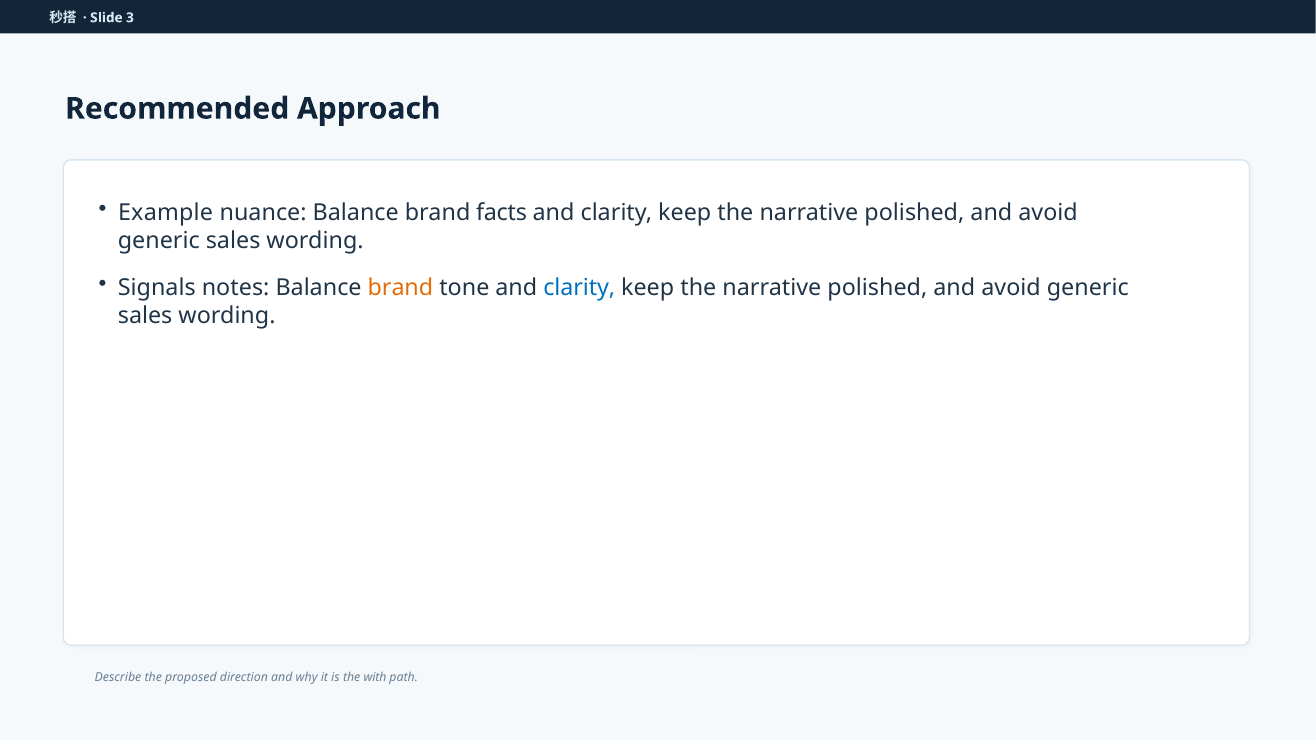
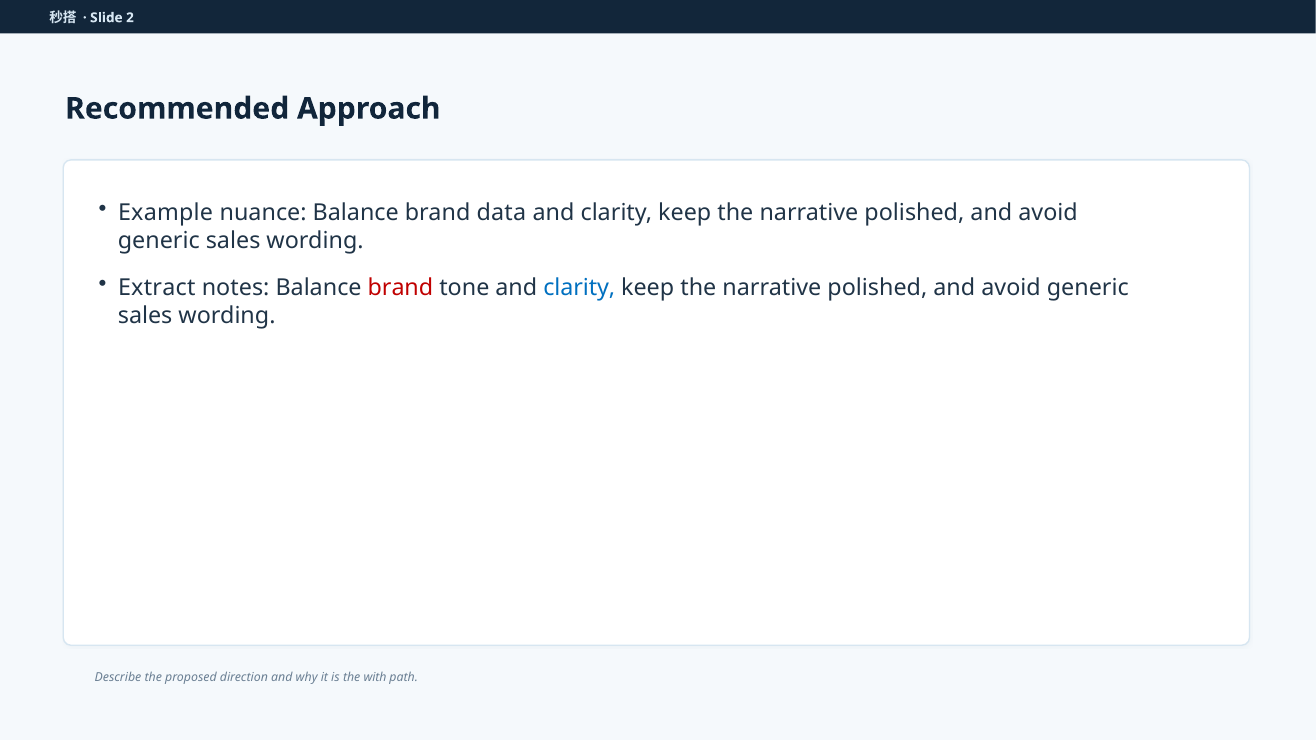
3: 3 -> 2 (130, 18)
facts: facts -> data (501, 213)
Signals: Signals -> Extract (157, 288)
brand colour: orange -> red (400, 288)
